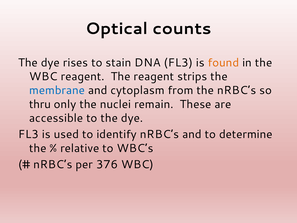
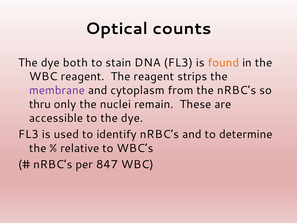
rises: rises -> both (75, 63)
membrane colour: blue -> purple (57, 90)
376: 376 -> 847 (107, 164)
